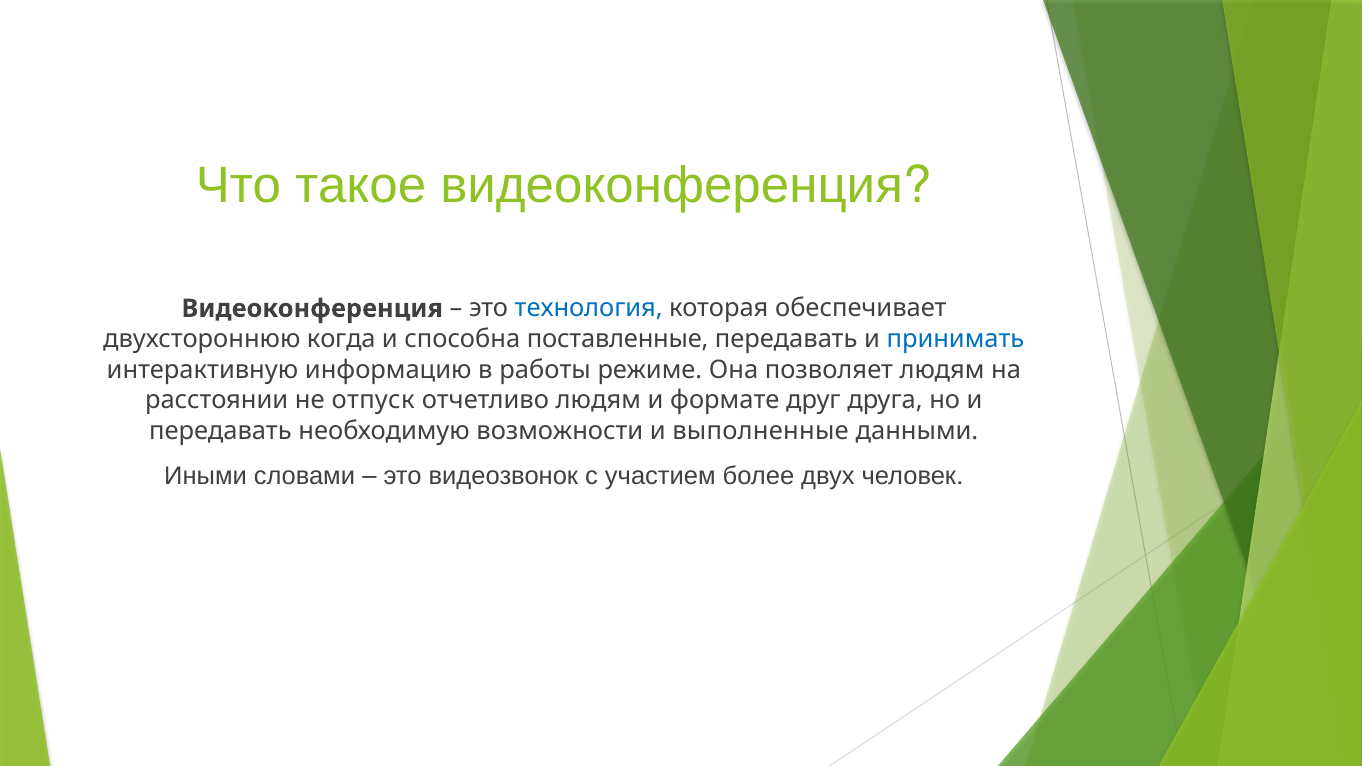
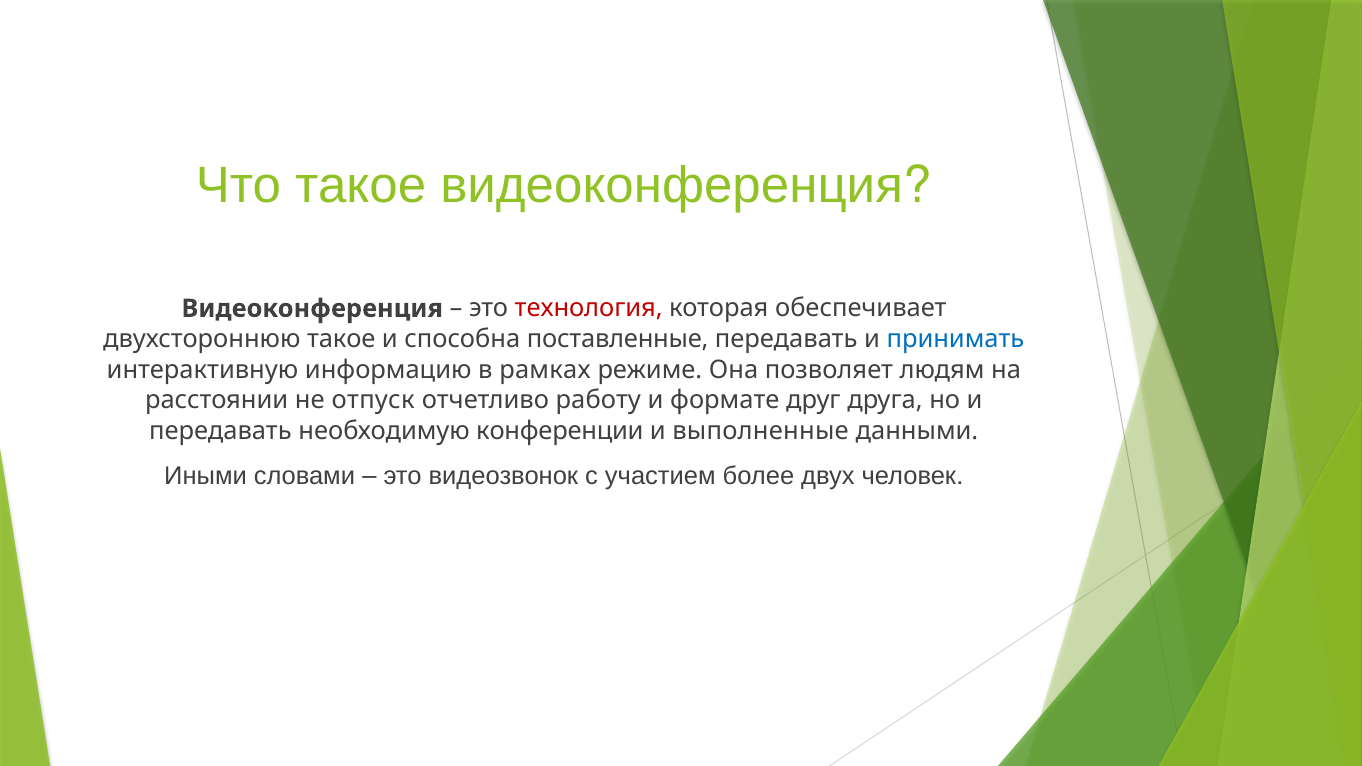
технология colour: blue -> red (589, 309)
двухстороннюю когда: когда -> такое (341, 339)
работы: работы -> рамках (545, 370)
отчетливо людям: людям -> работу (598, 400)
возможности: возможности -> конференции (560, 431)
